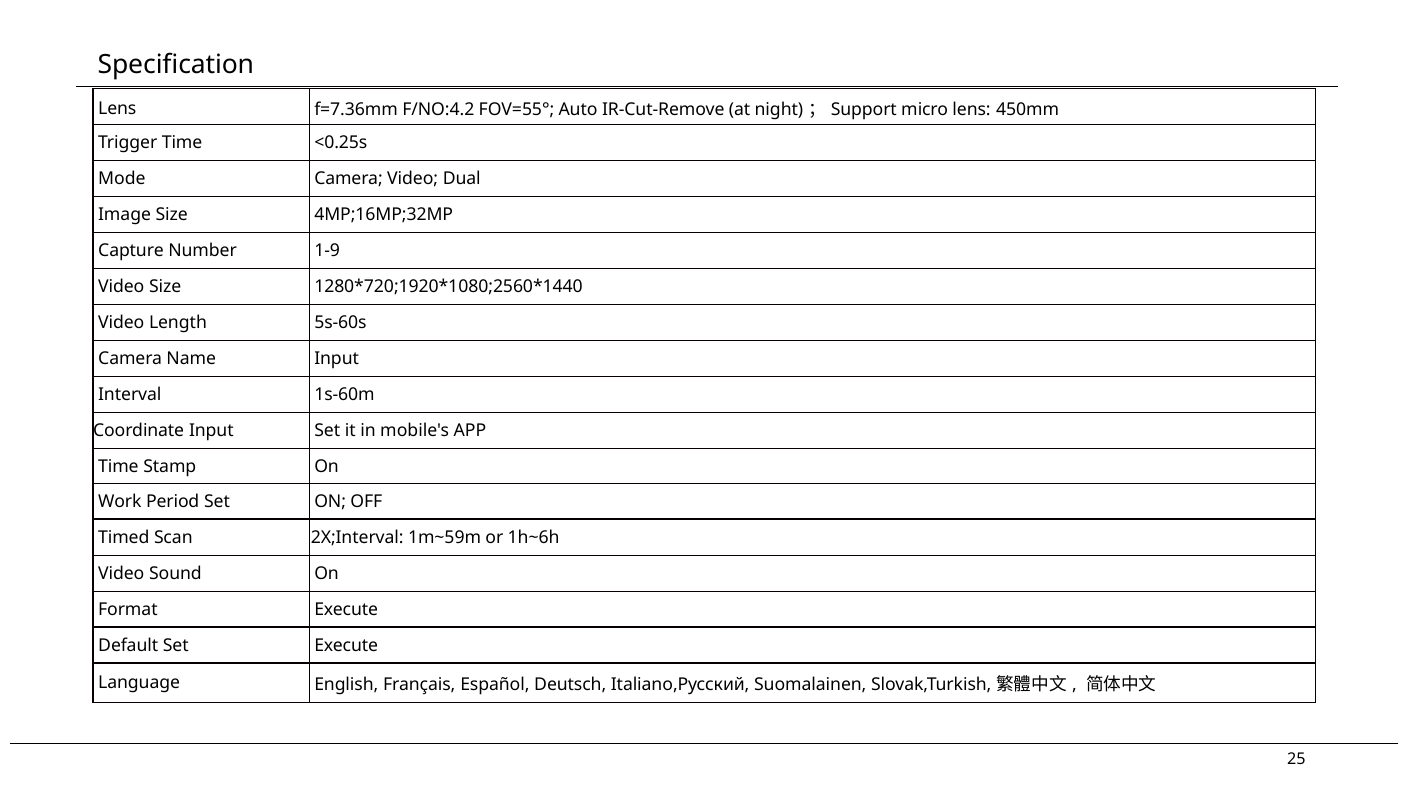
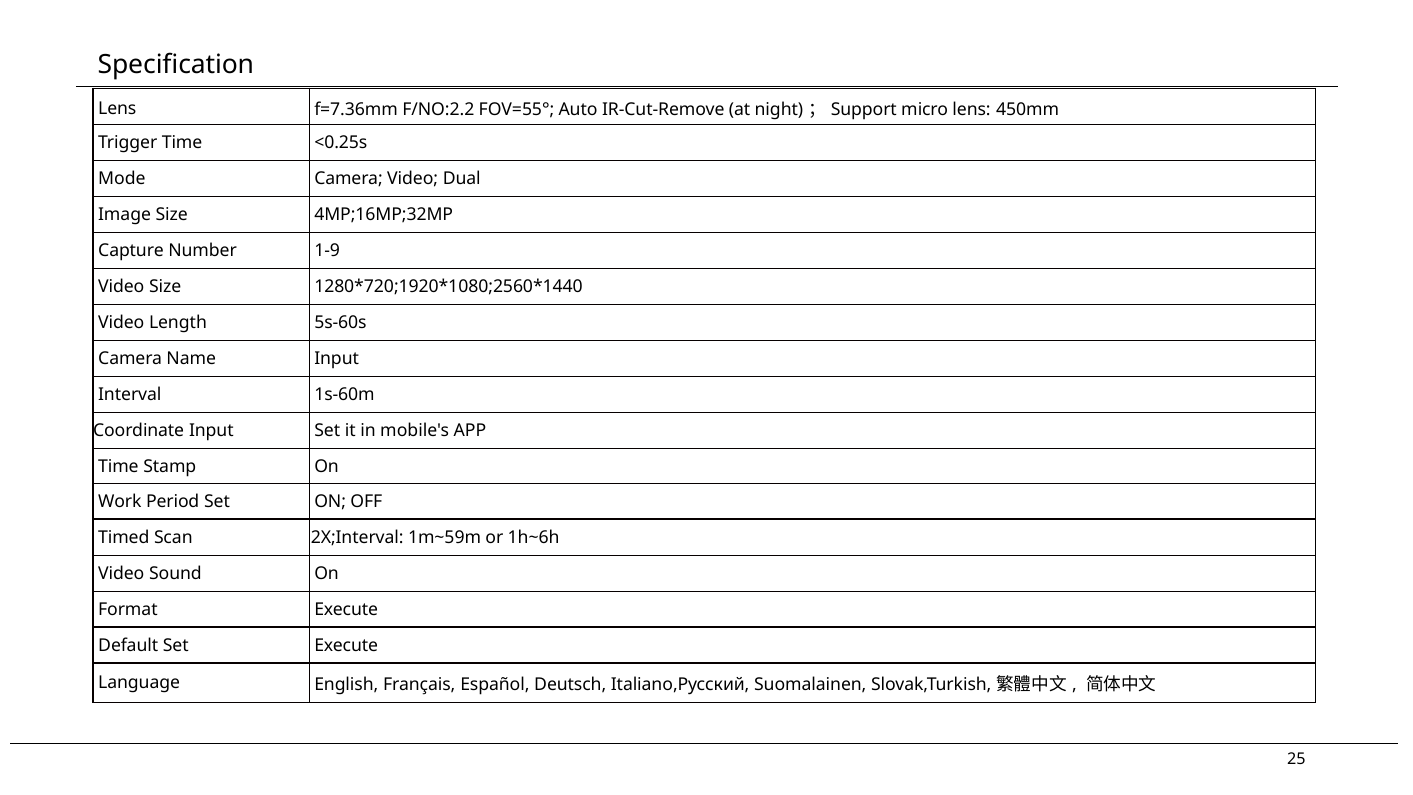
F/NO:4.2: F/NO:4.2 -> F/NO:2.2 (438, 110)
